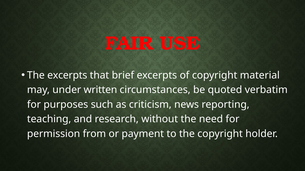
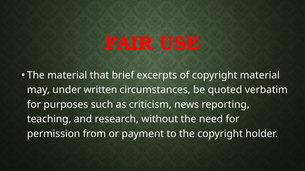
The excerpts: excerpts -> material (67, 76)
